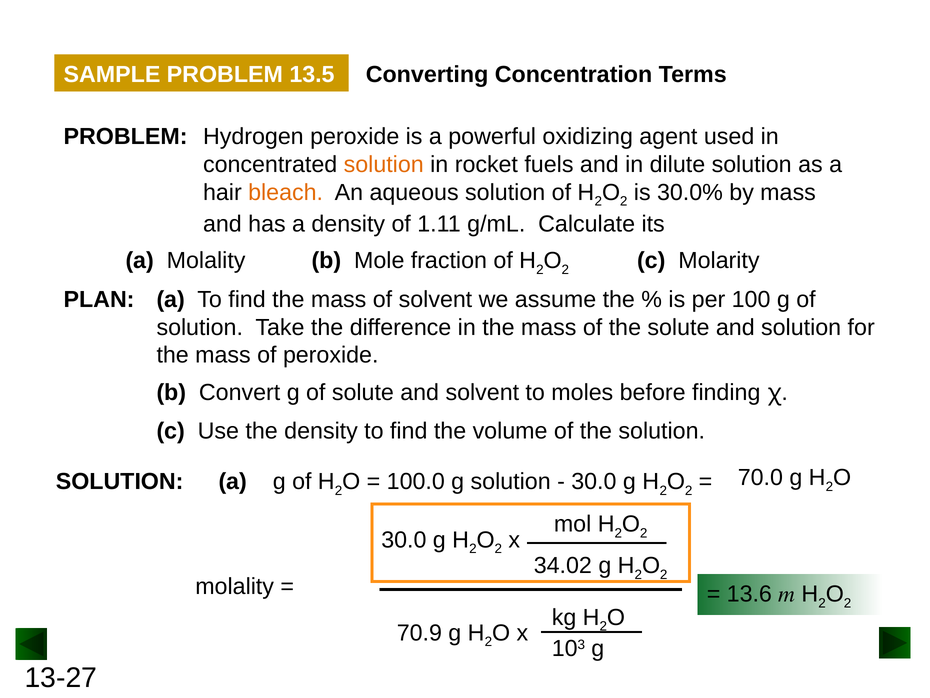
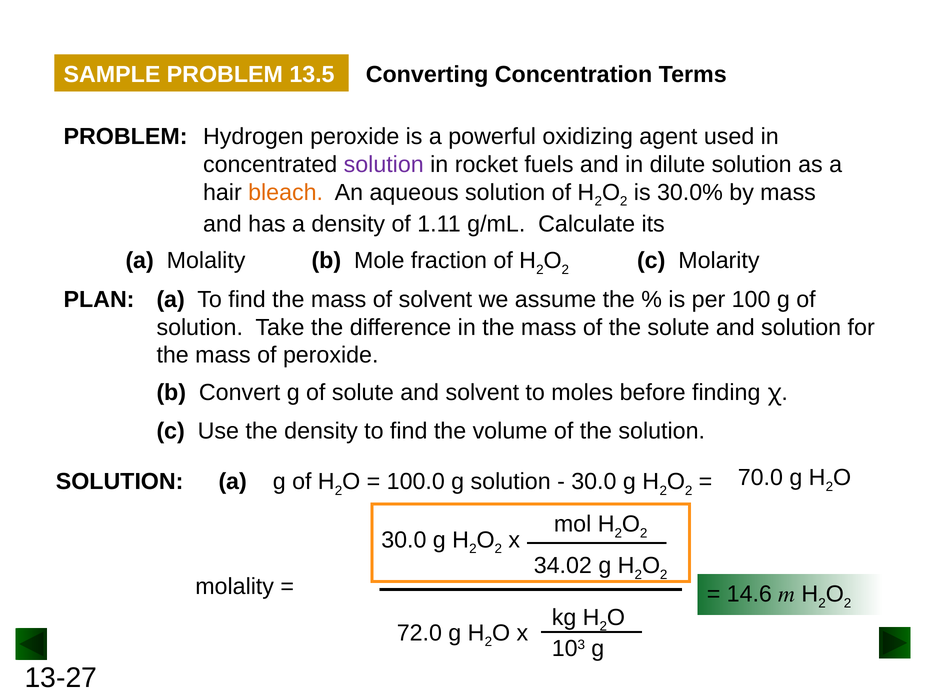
solution colour: orange -> purple (384, 164)
13.6: 13.6 -> 14.6 (749, 594)
70.9: 70.9 -> 72.0 (419, 632)
